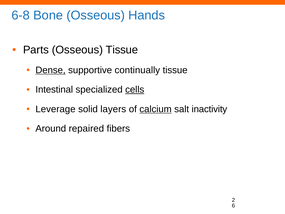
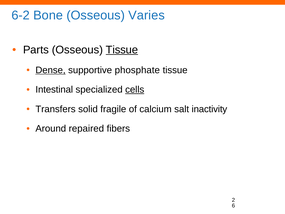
6-8: 6-8 -> 6-2 (21, 15)
Hands: Hands -> Varies (147, 15)
Tissue underline: none -> present (122, 50)
continually: continually -> phosphate (137, 70)
Leverage: Leverage -> Transfers (56, 109)
layers: layers -> fragile (113, 109)
calcium underline: present -> none (156, 109)
